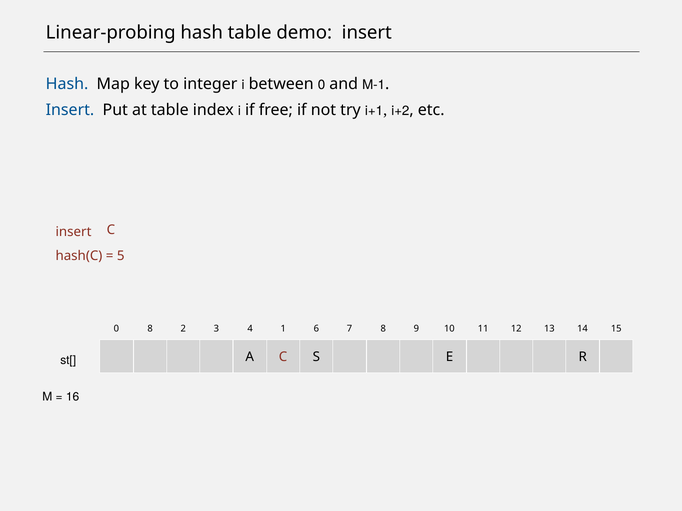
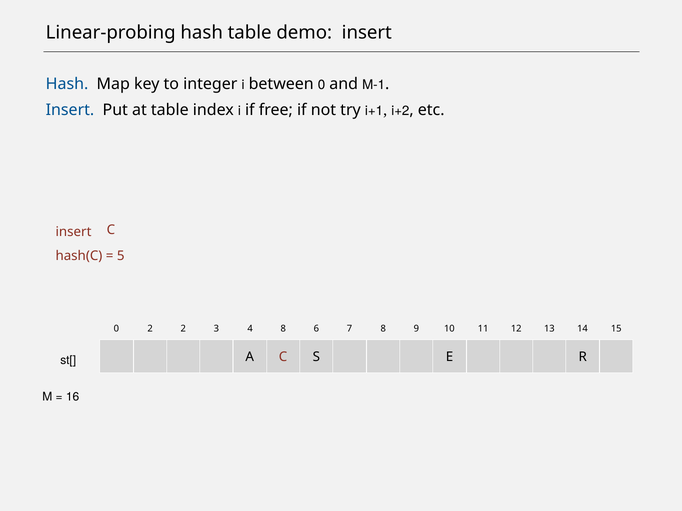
0 8: 8 -> 2 (150, 329)
4 1: 1 -> 8 (283, 329)
